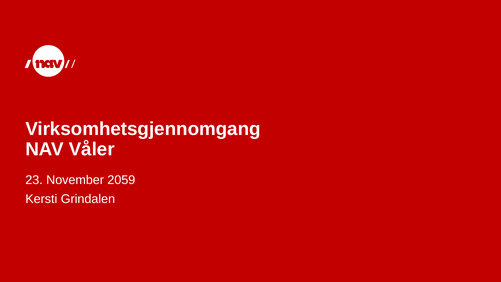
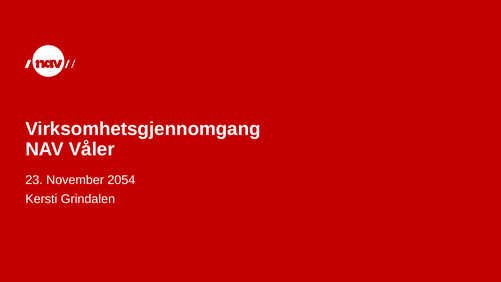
2059: 2059 -> 2054 (121, 180)
